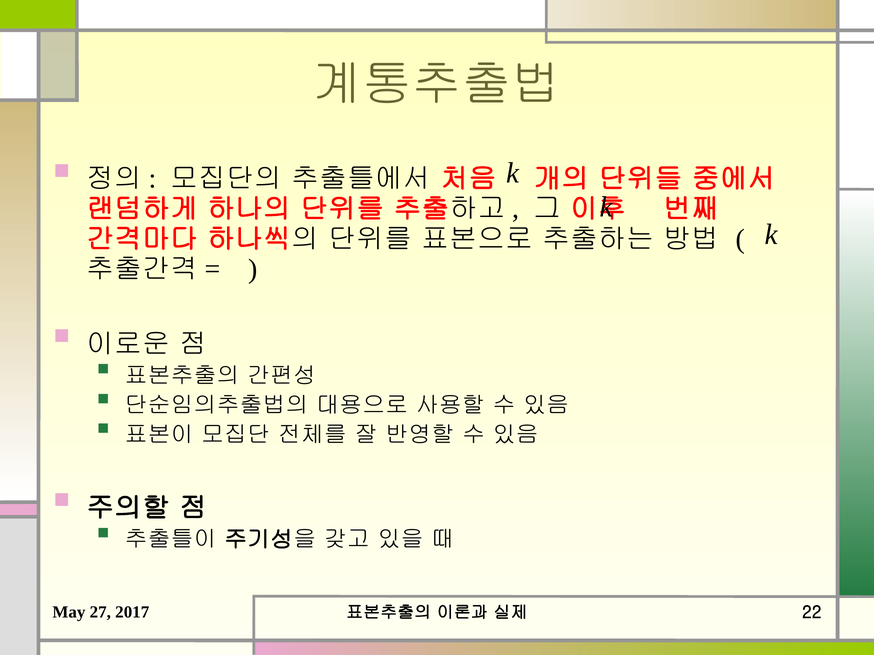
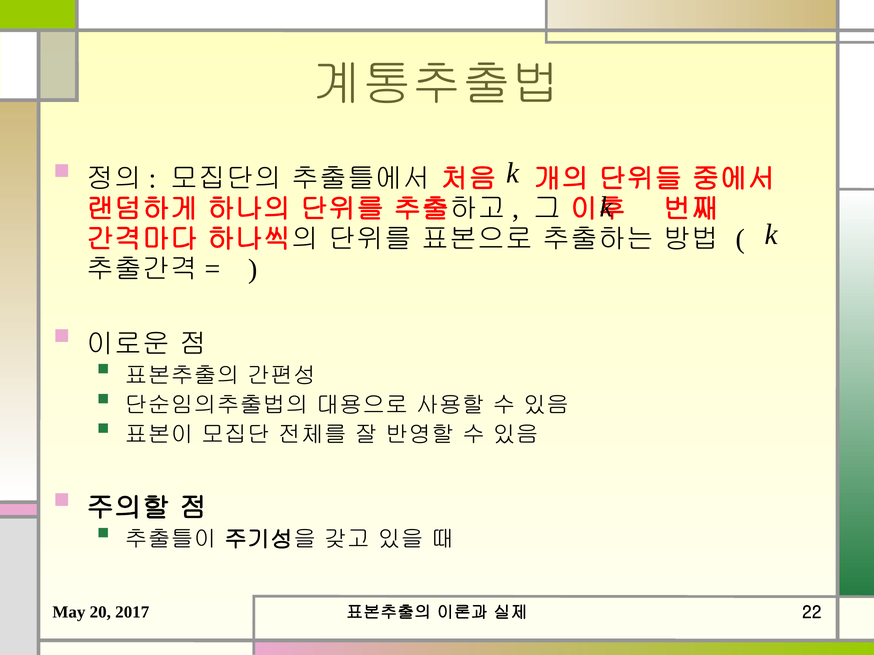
27: 27 -> 20 (100, 613)
